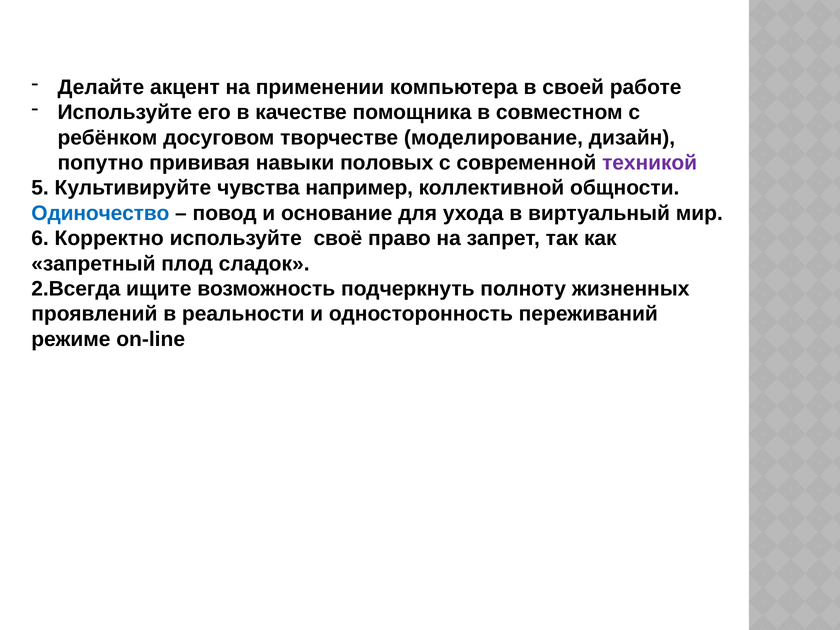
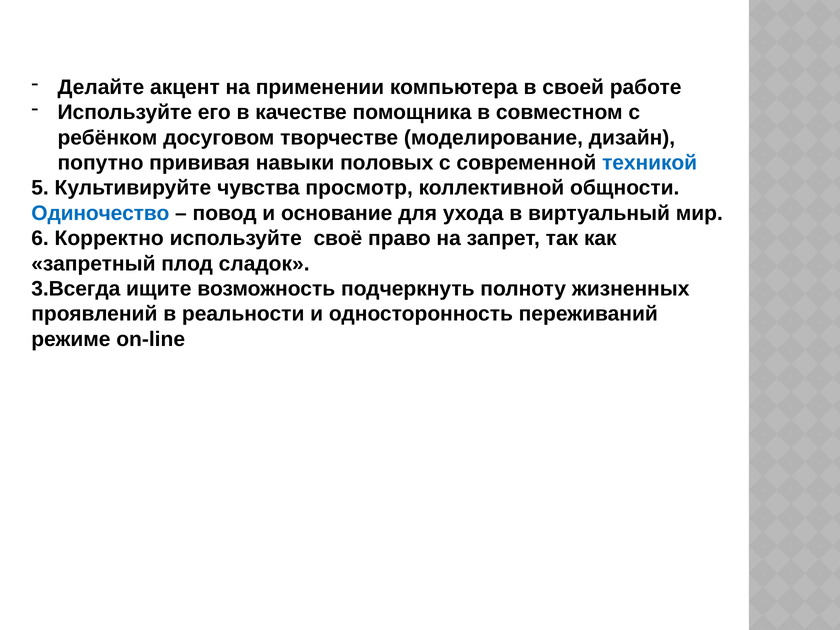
техникой colour: purple -> blue (650, 163)
например: например -> просмотр (359, 188)
2.Всегда: 2.Всегда -> 3.Всегда (76, 289)
